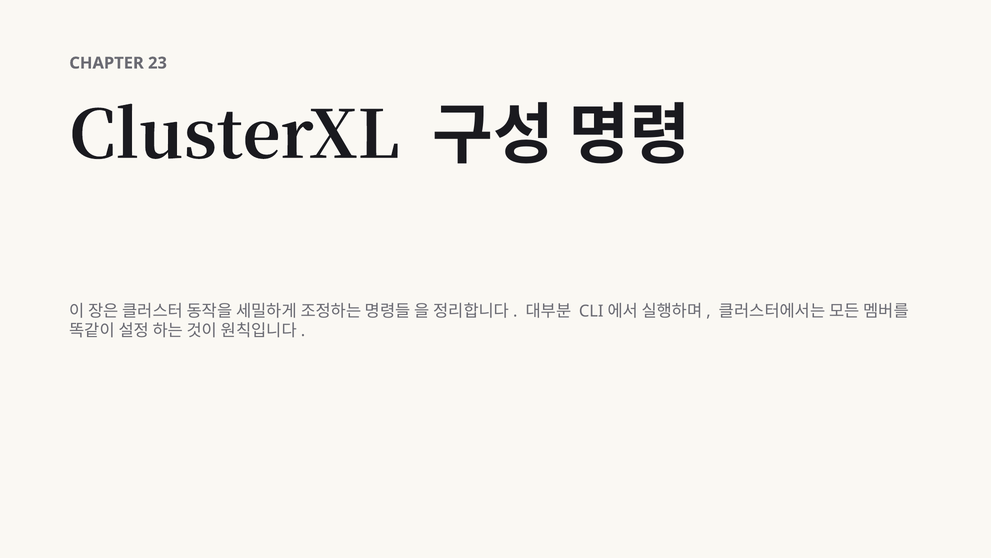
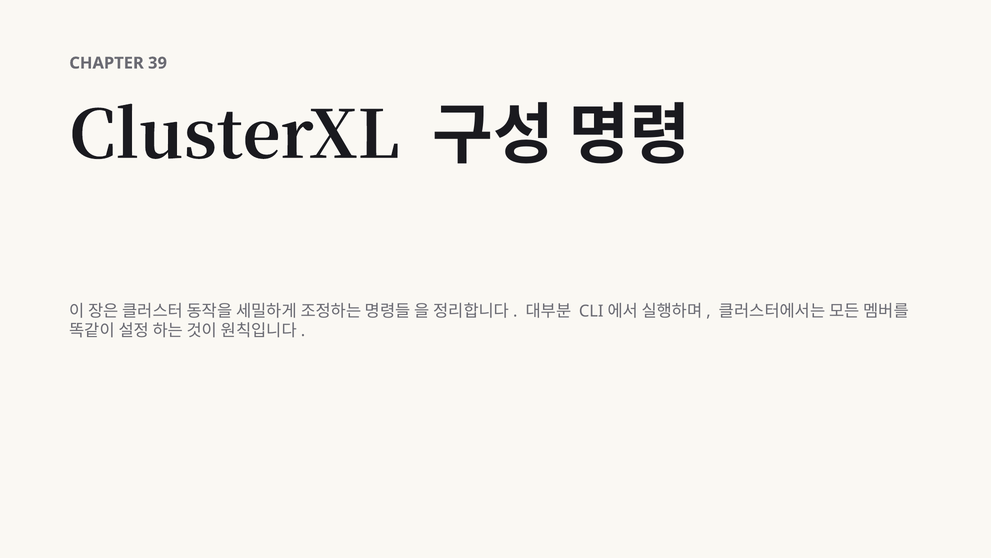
23: 23 -> 39 (158, 63)
